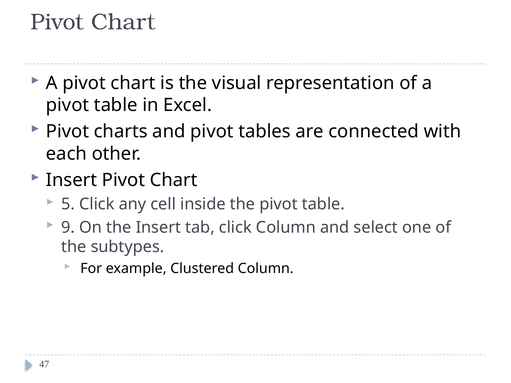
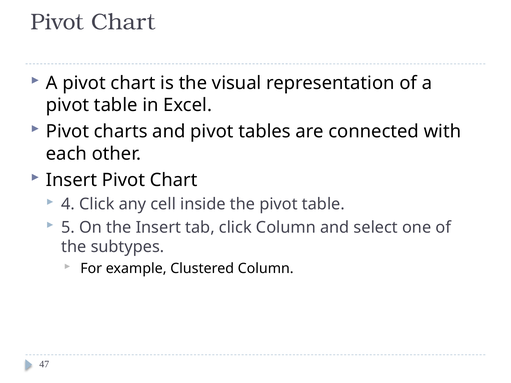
5: 5 -> 4 (68, 204)
9: 9 -> 5 (68, 227)
